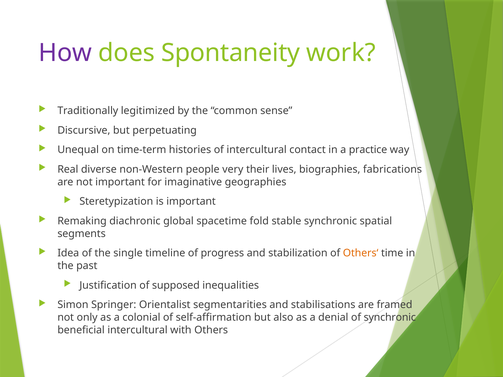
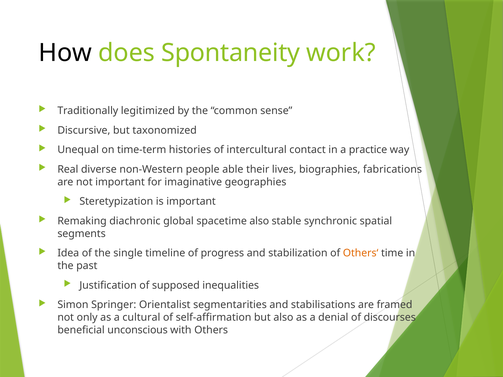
How colour: purple -> black (65, 53)
perpetuating: perpetuating -> taxonomized (165, 130)
very: very -> able (233, 170)
spacetime fold: fold -> also (259, 221)
colonial: colonial -> cultural (141, 318)
of synchronic: synchronic -> discourses (390, 318)
beneficial intercultural: intercultural -> unconscious (138, 330)
